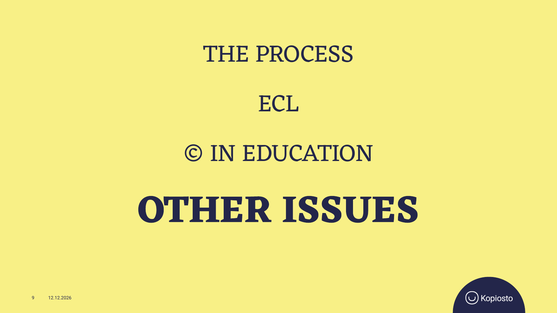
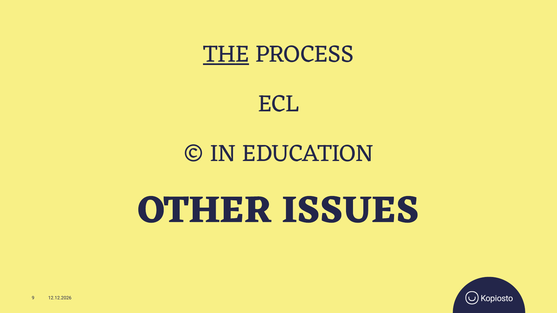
THE underline: none -> present (226, 54)
